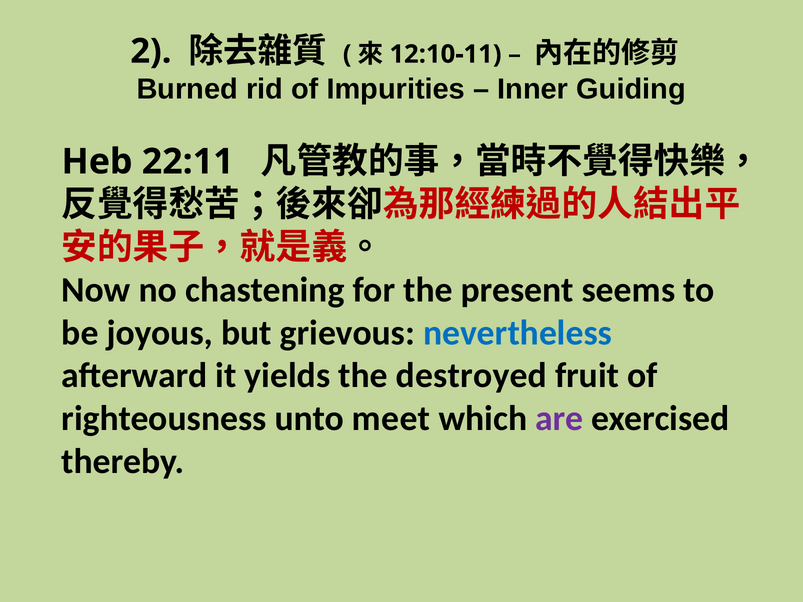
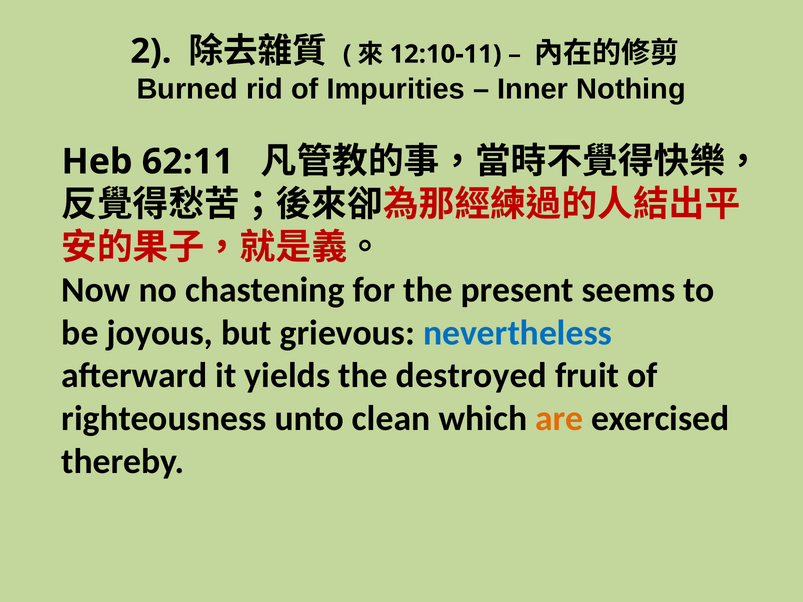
Guiding: Guiding -> Nothing (631, 89)
22:11: 22:11 -> 62:11 (188, 162)
meet: meet -> clean (391, 419)
are colour: purple -> orange (559, 419)
